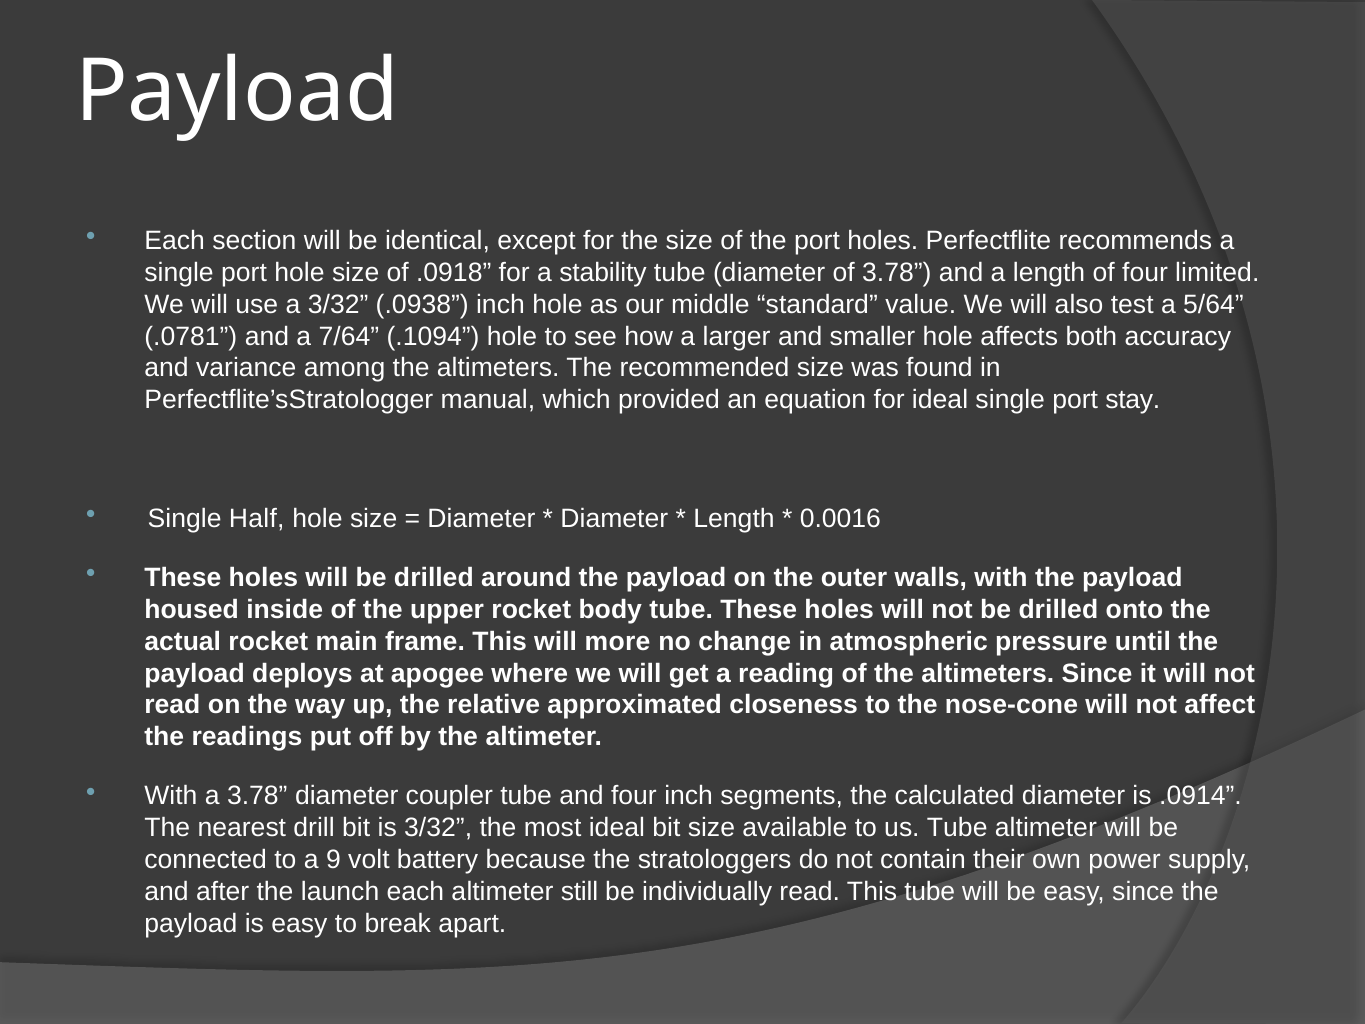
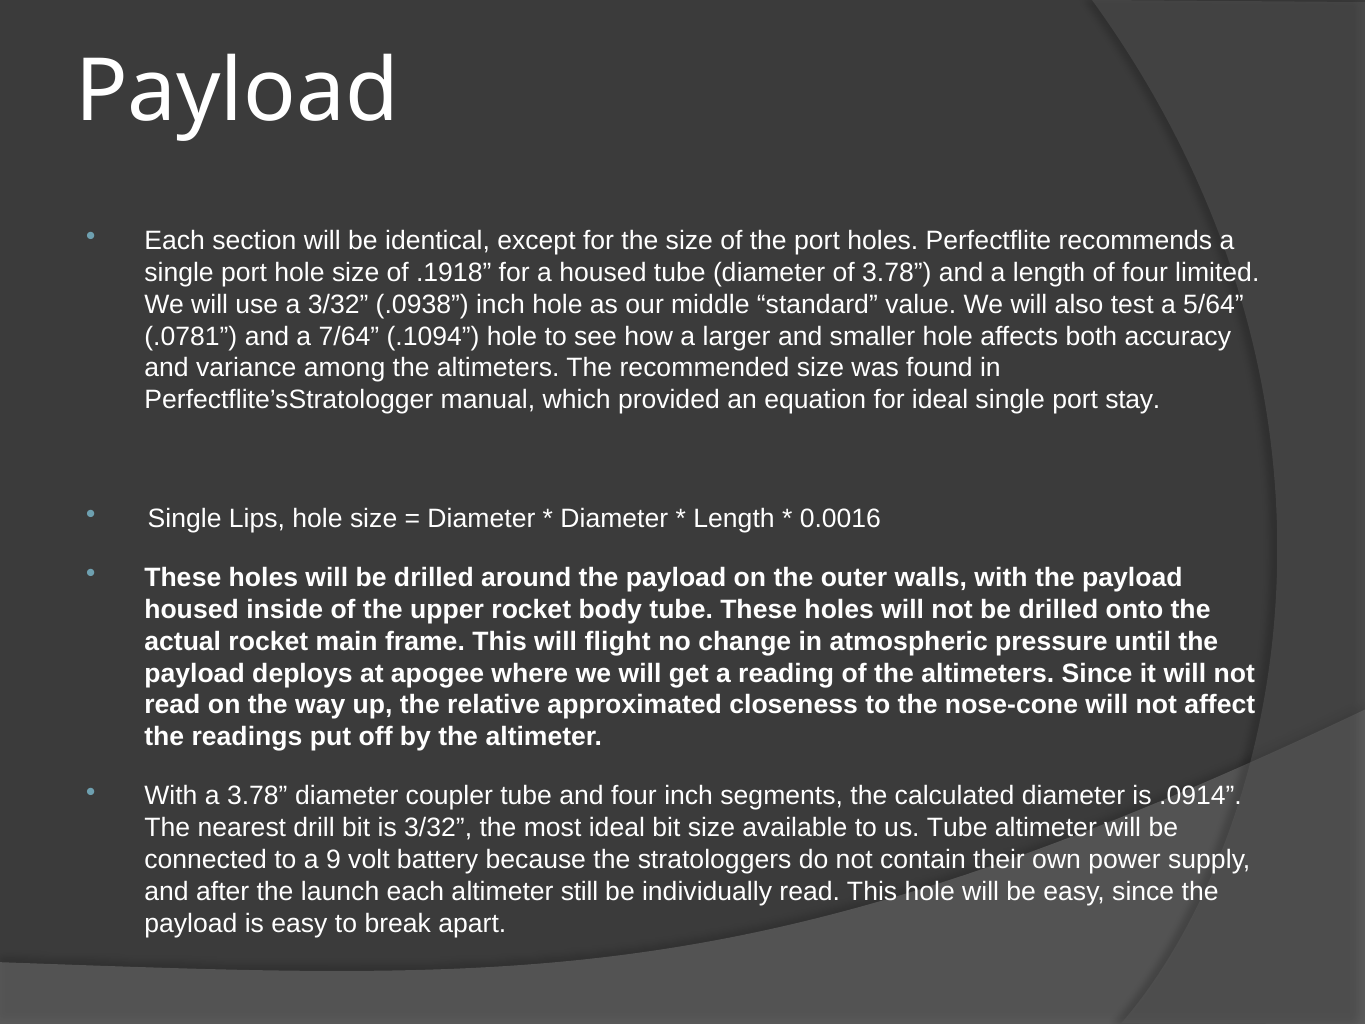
.0918: .0918 -> .1918 (454, 273)
a stability: stability -> housed (603, 273)
Half: Half -> Lips (257, 518)
more: more -> flight (618, 641)
This tube: tube -> hole (930, 892)
